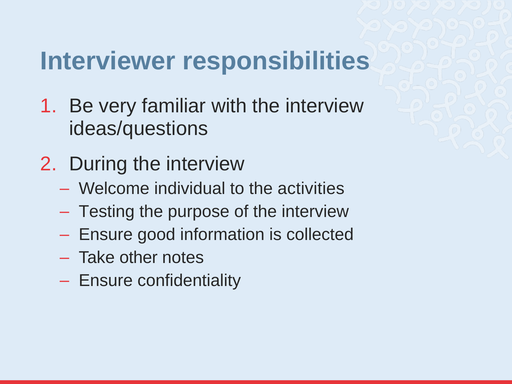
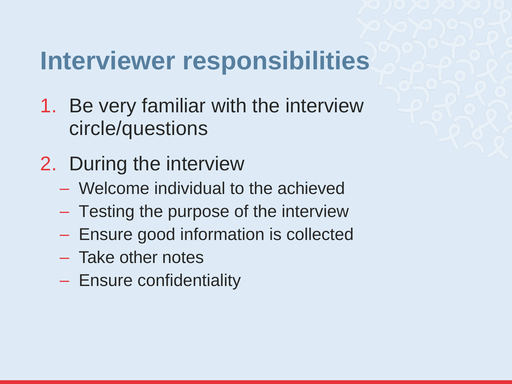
ideas/questions: ideas/questions -> circle/questions (139, 129)
activities: activities -> achieved (311, 189)
